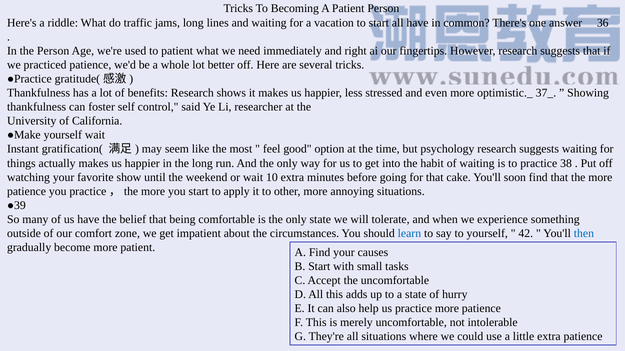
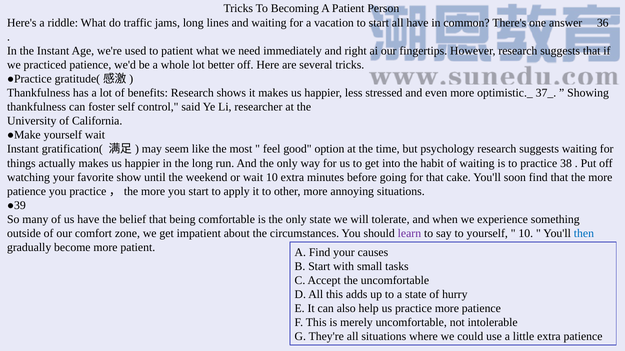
the Person: Person -> Instant (53, 51)
learn colour: blue -> purple (409, 234)
42: 42 -> 10 (526, 234)
